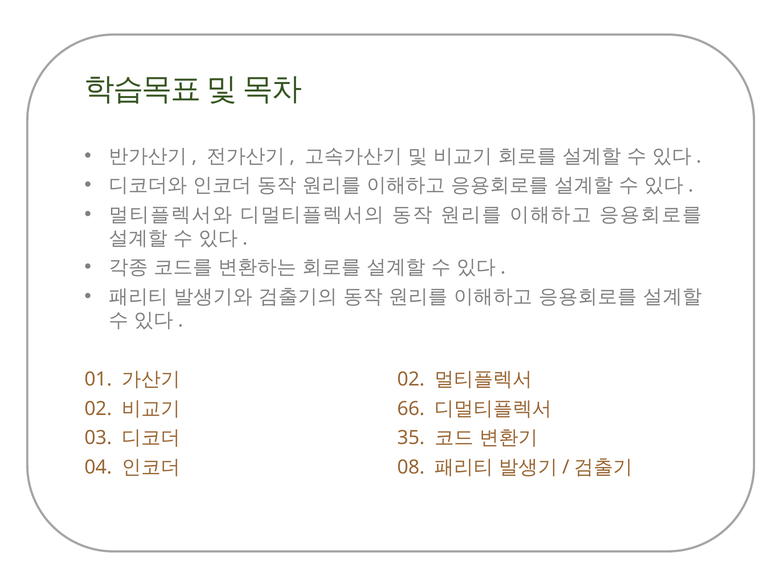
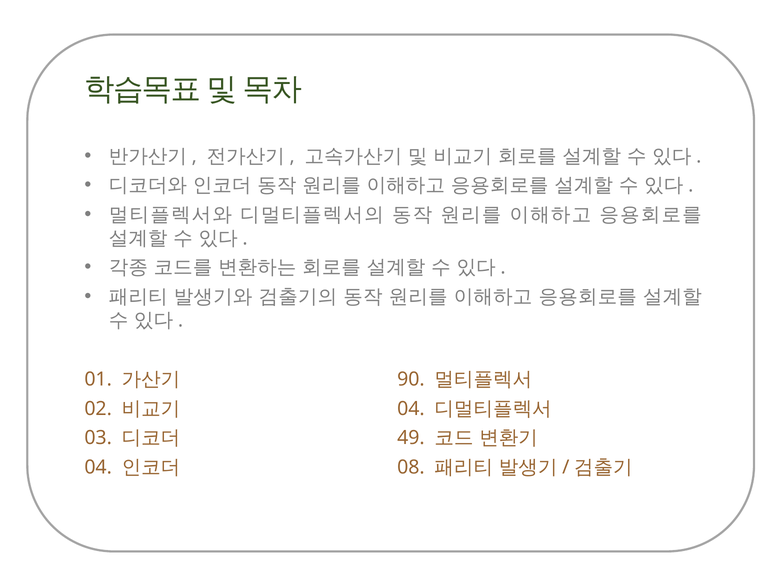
02: 02 -> 90 (411, 380)
66: 66 -> 04 (411, 409)
35: 35 -> 49 (411, 438)
